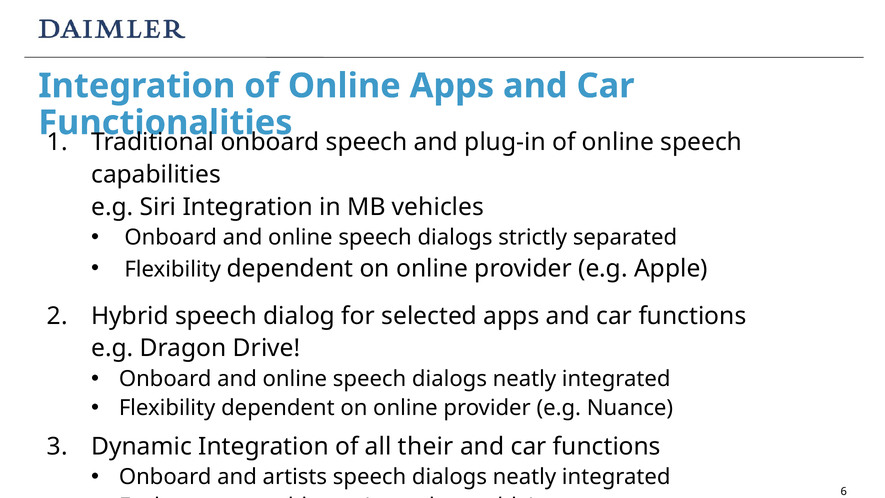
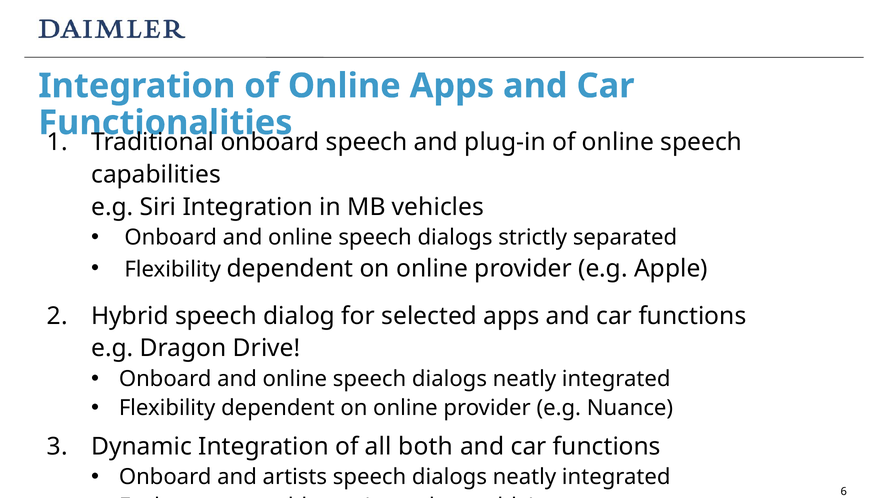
their: their -> both (426, 446)
